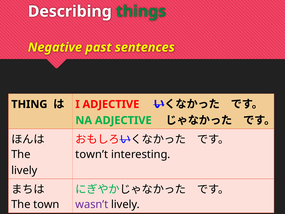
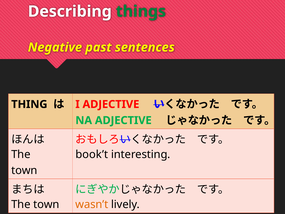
town’t: town’t -> book’t (92, 154)
lively: lively -> town (24, 170)
wasn’t colour: purple -> orange (92, 204)
